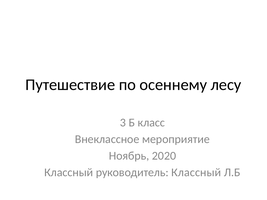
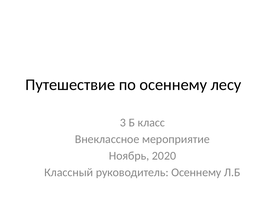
руководитель Классный: Классный -> Осеннему (196, 173)
